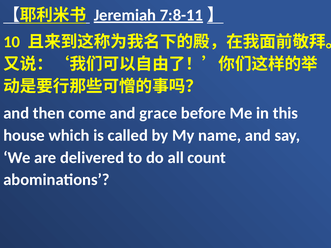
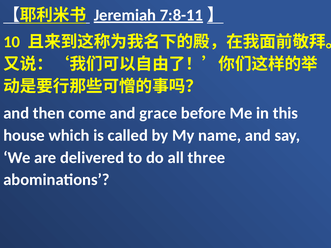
count: count -> three (206, 158)
